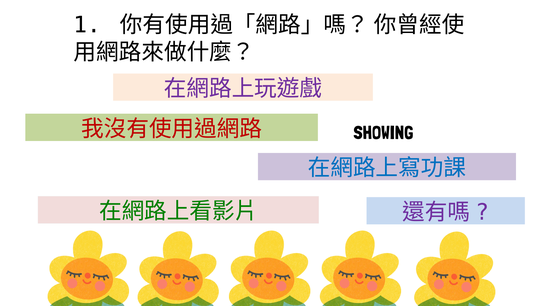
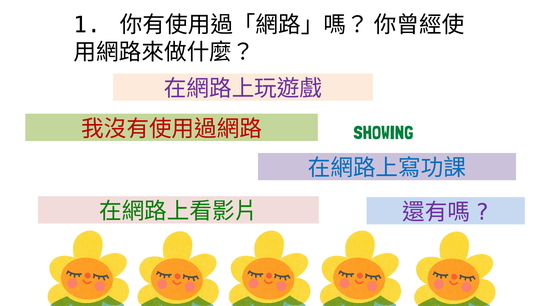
SHOWING colour: black -> green (383, 133)
